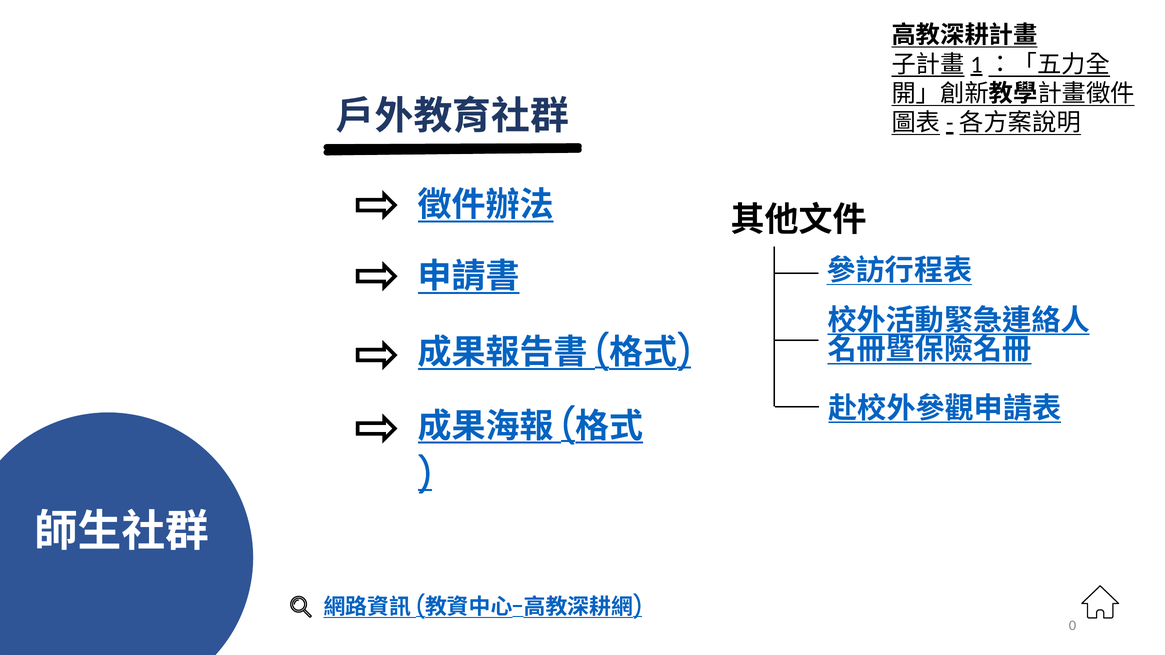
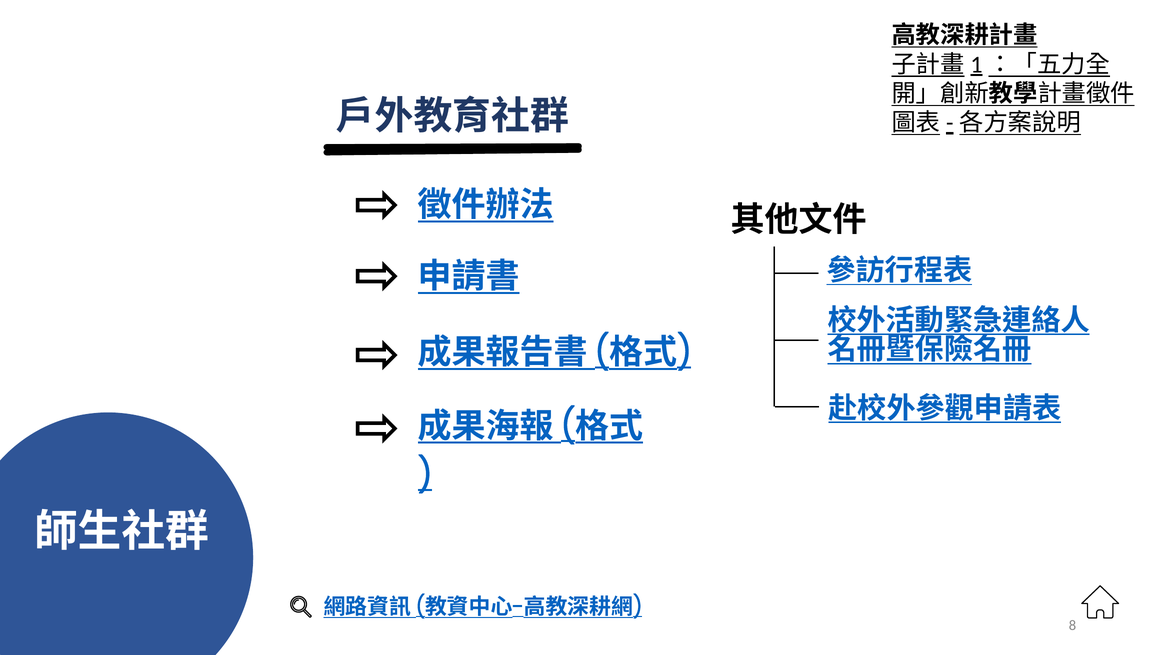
0: 0 -> 8 (1073, 626)
